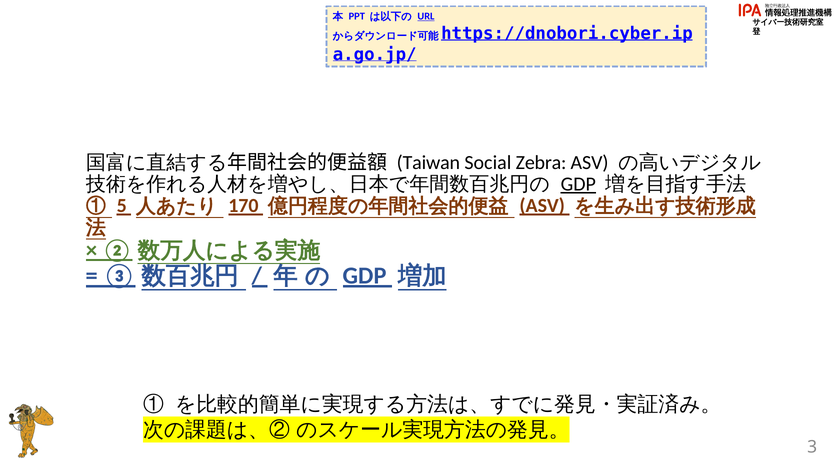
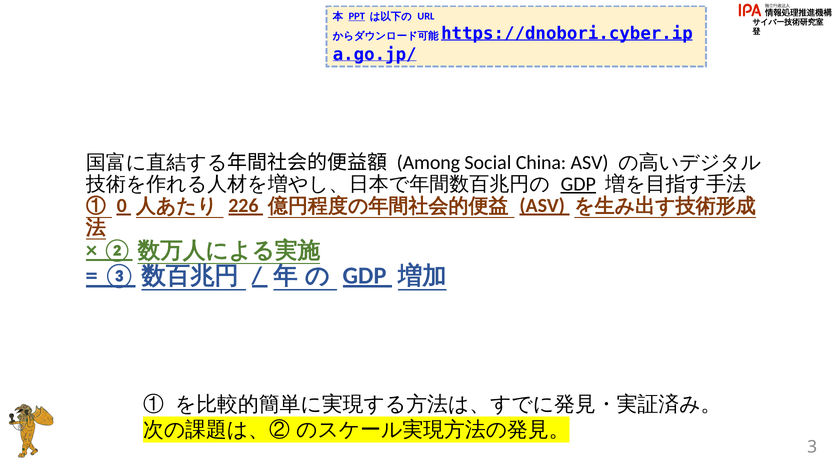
PPT underline: none -> present (357, 16)
URL underline: present -> none (426, 16)
Taiwan: Taiwan -> Among (428, 163)
Zebra: Zebra -> China (541, 163)
5: 5 -> 0 (122, 206)
170: 170 -> 226 (243, 206)
